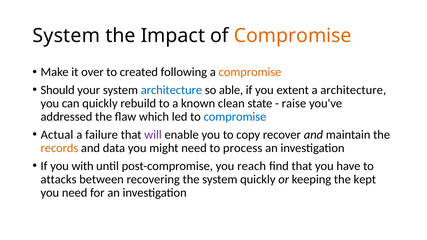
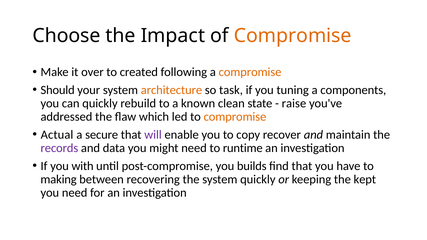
System: System -> Choose (66, 36)
architecture colour: blue -> orange (171, 90)
able: able -> task (231, 90)
extent: extent -> tuning (293, 90)
a architecture: architecture -> components (353, 90)
compromise colour: blue -> orange (235, 117)
failure: failure -> secure (102, 135)
records colour: orange -> purple (59, 148)
process: process -> runtime (243, 148)
reach: reach -> builds (252, 166)
attacks: attacks -> making (59, 180)
